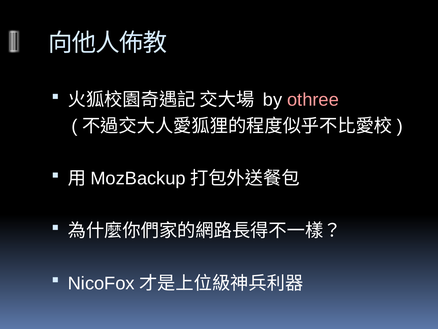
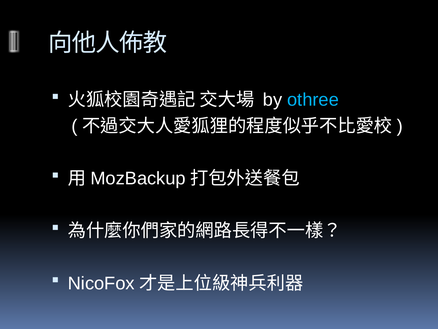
othree colour: pink -> light blue (313, 100)
